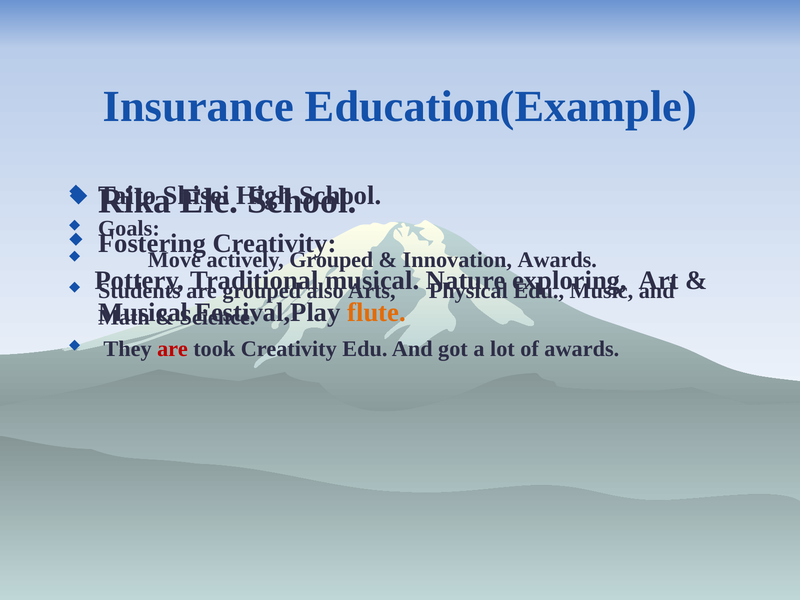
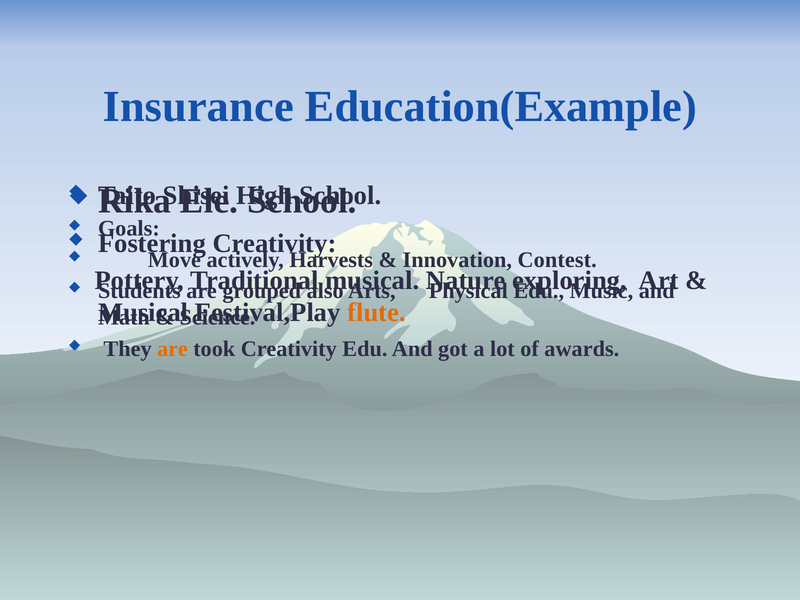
actively Grouped: Grouped -> Harvests (331, 260)
Innovation Awards: Awards -> Contest (557, 260)
are colour: red -> orange (172, 349)
